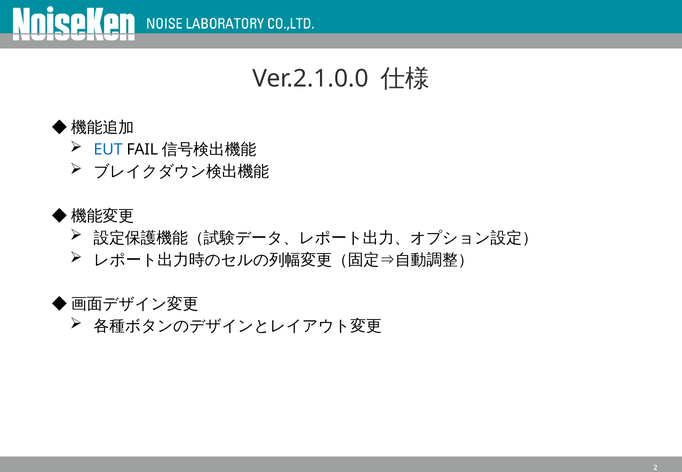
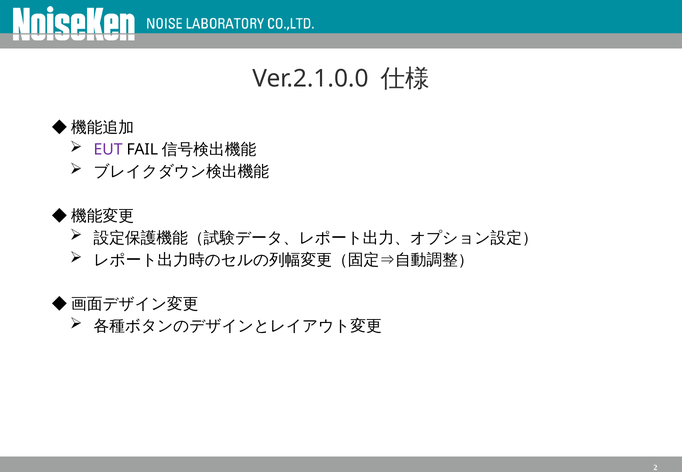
EUT colour: blue -> purple (108, 150)
